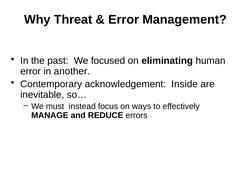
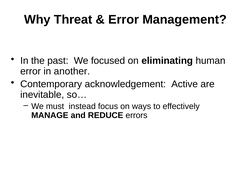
Inside: Inside -> Active (185, 84)
